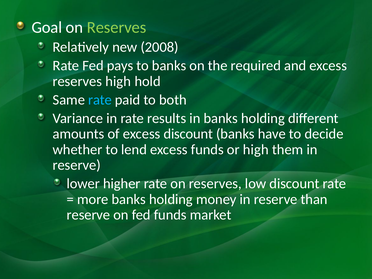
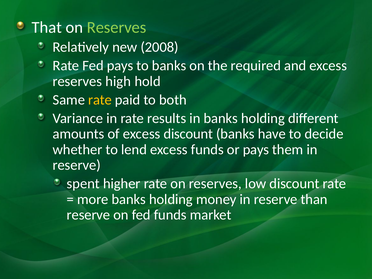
Goal: Goal -> That (47, 27)
rate colour: light blue -> yellow (100, 100)
or high: high -> pays (256, 150)
lower: lower -> spent (83, 184)
